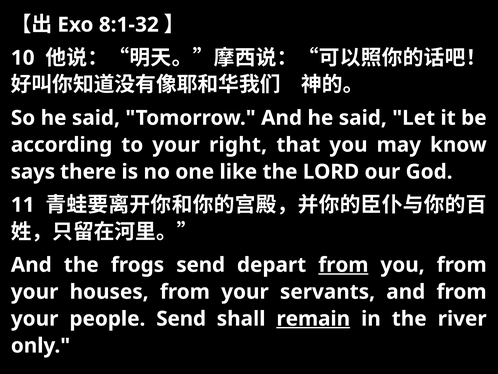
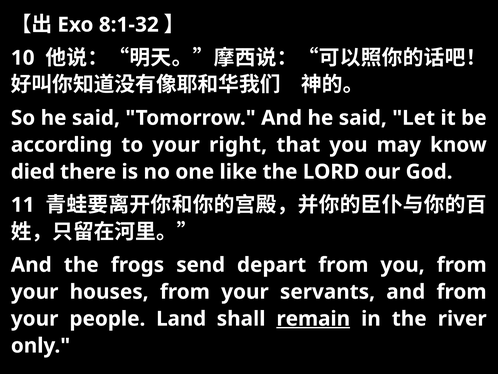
says: says -> died (33, 172)
from underline: present -> none (343, 265)
people Send: Send -> Land (181, 318)
